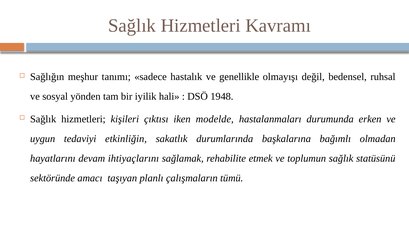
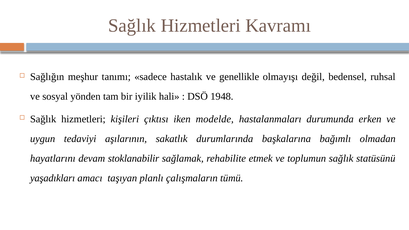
etkinliğin: etkinliğin -> aşılarının (126, 139)
ihtiyaçlarını: ihtiyaçlarını -> stoklanabilir (134, 158)
sektöründe: sektöründe -> yaşadıkları (53, 178)
